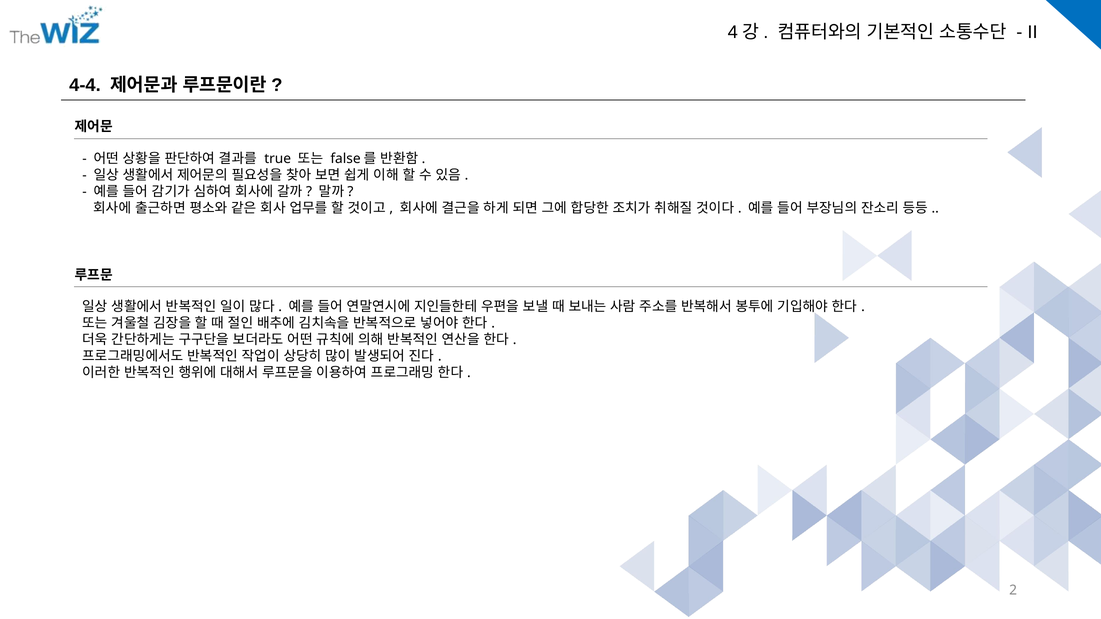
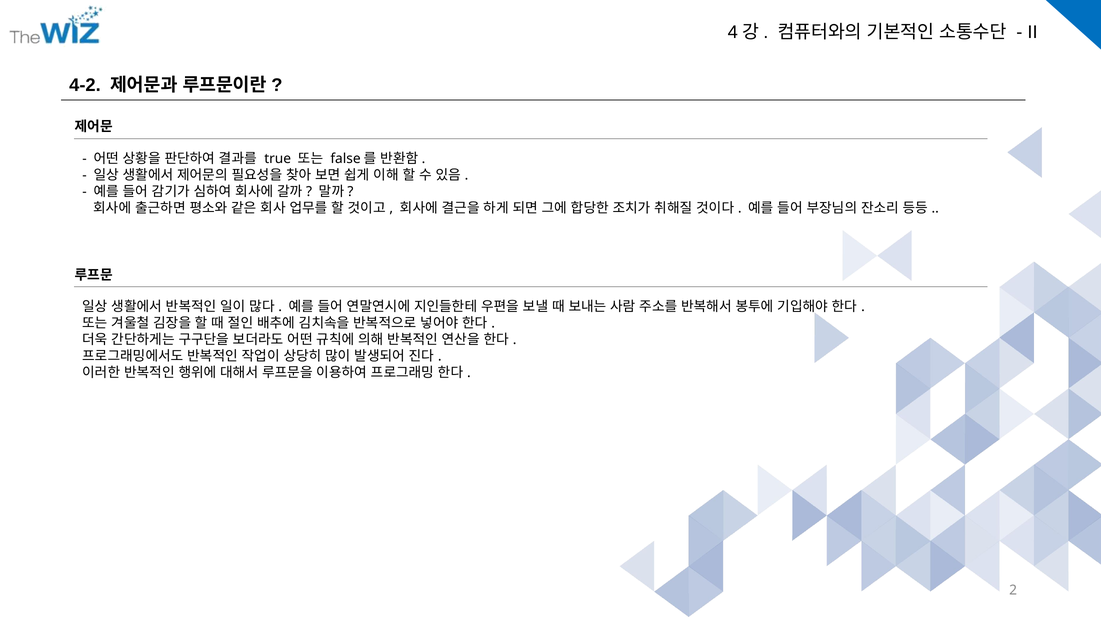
4-4: 4-4 -> 4-2 (85, 85)
